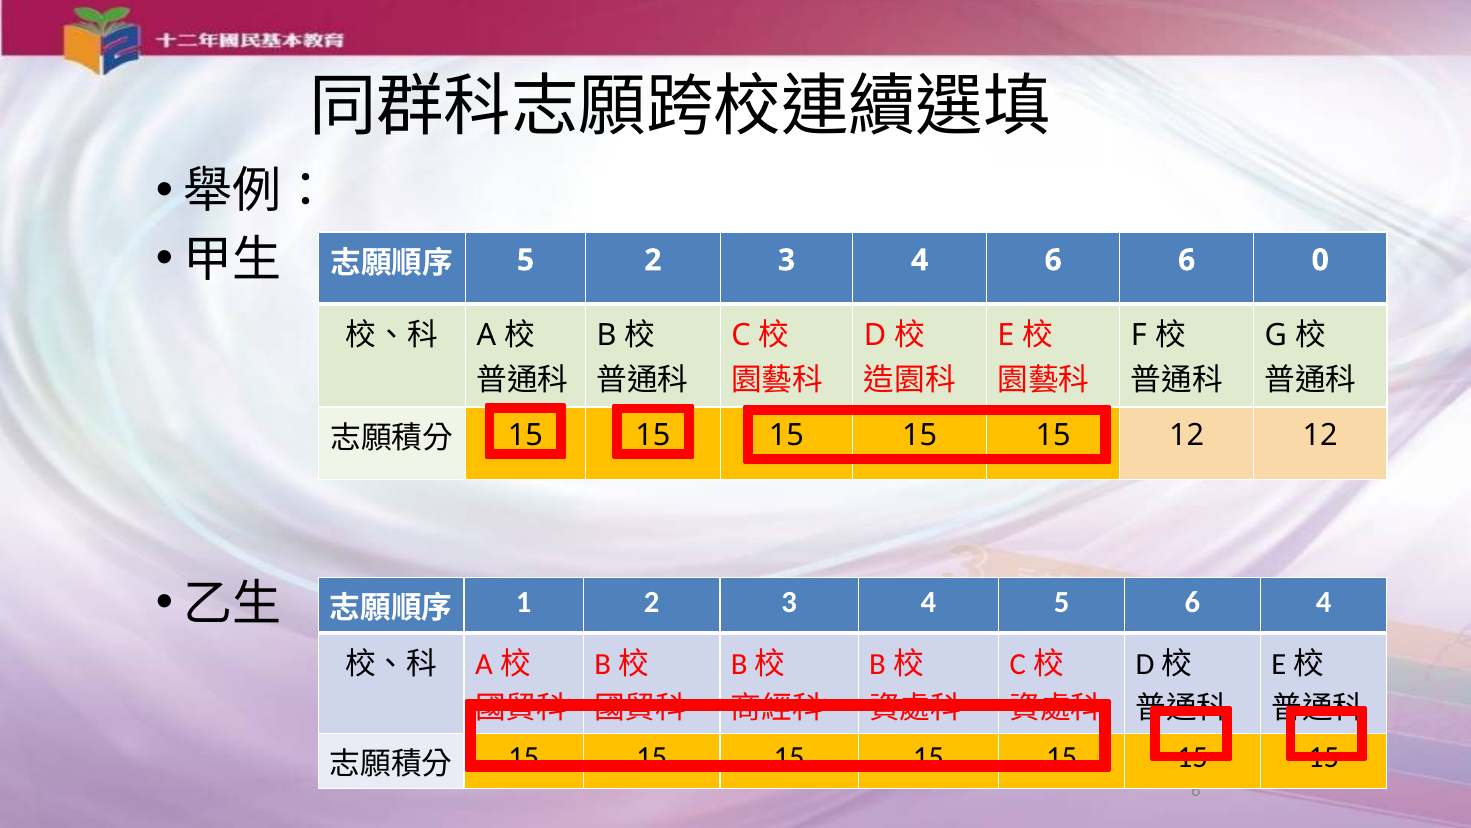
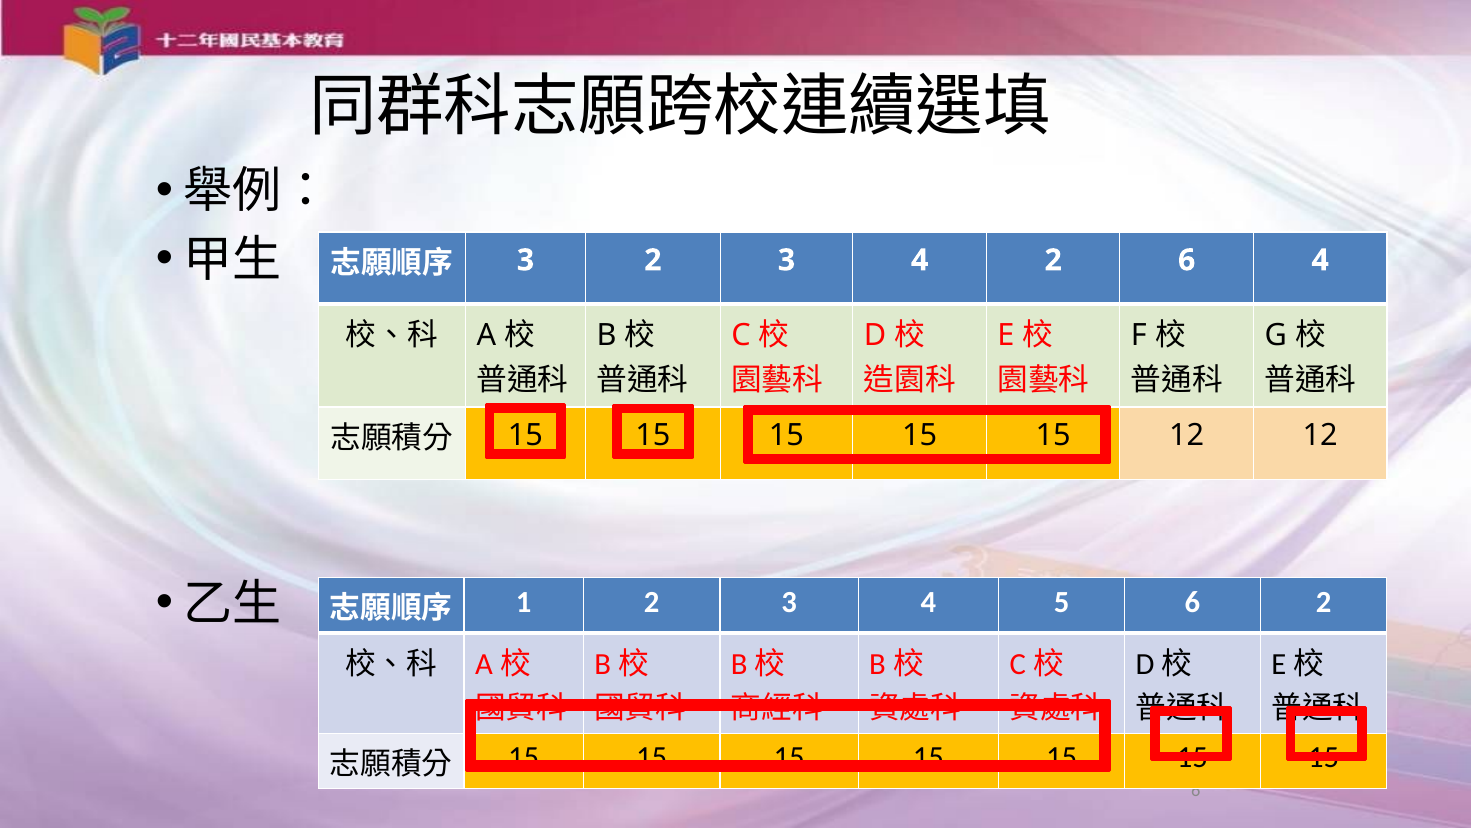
5: 5 -> 3 (526, 260)
4 6: 6 -> 2 (1053, 260)
6 0: 0 -> 4 (1320, 260)
6 4: 4 -> 2 (1324, 602)
